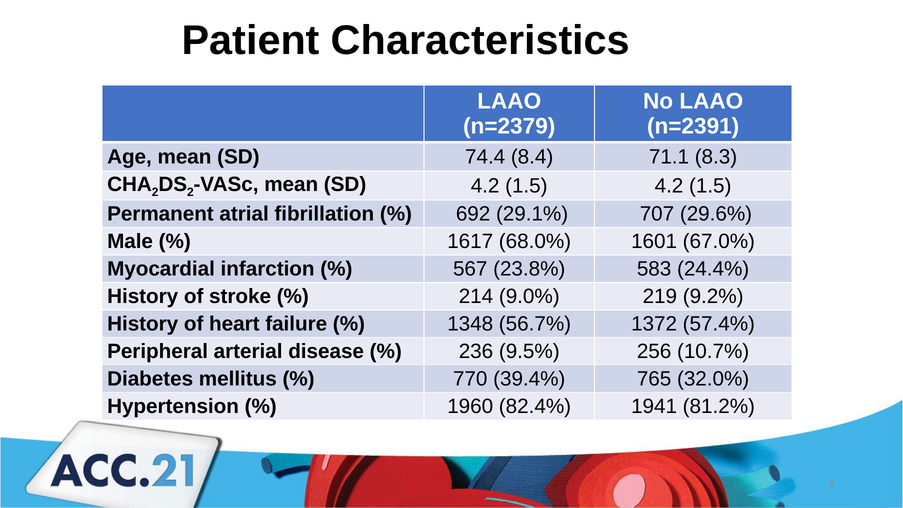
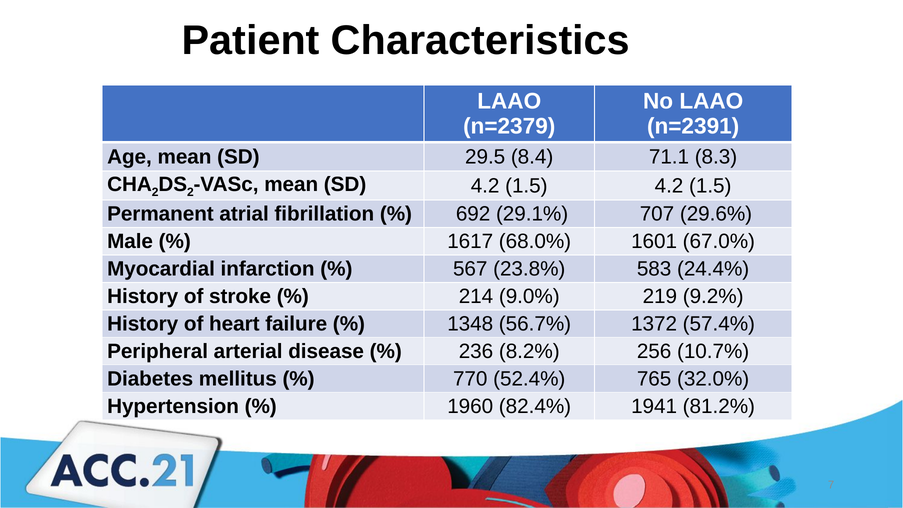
74.4: 74.4 -> 29.5 (485, 157)
9.5%: 9.5% -> 8.2% (529, 351)
39.4%: 39.4% -> 52.4% (529, 379)
